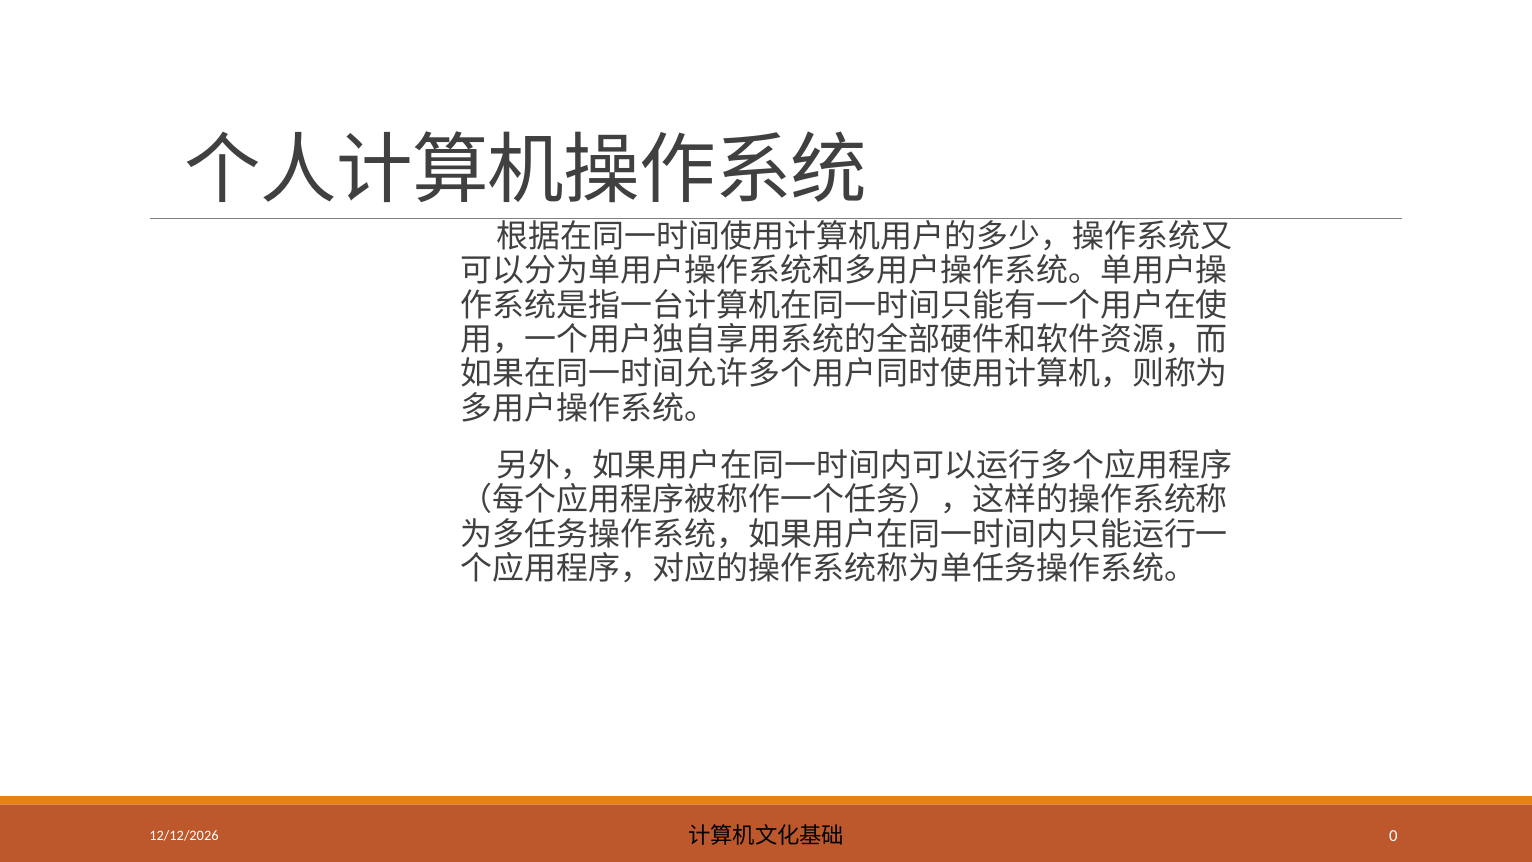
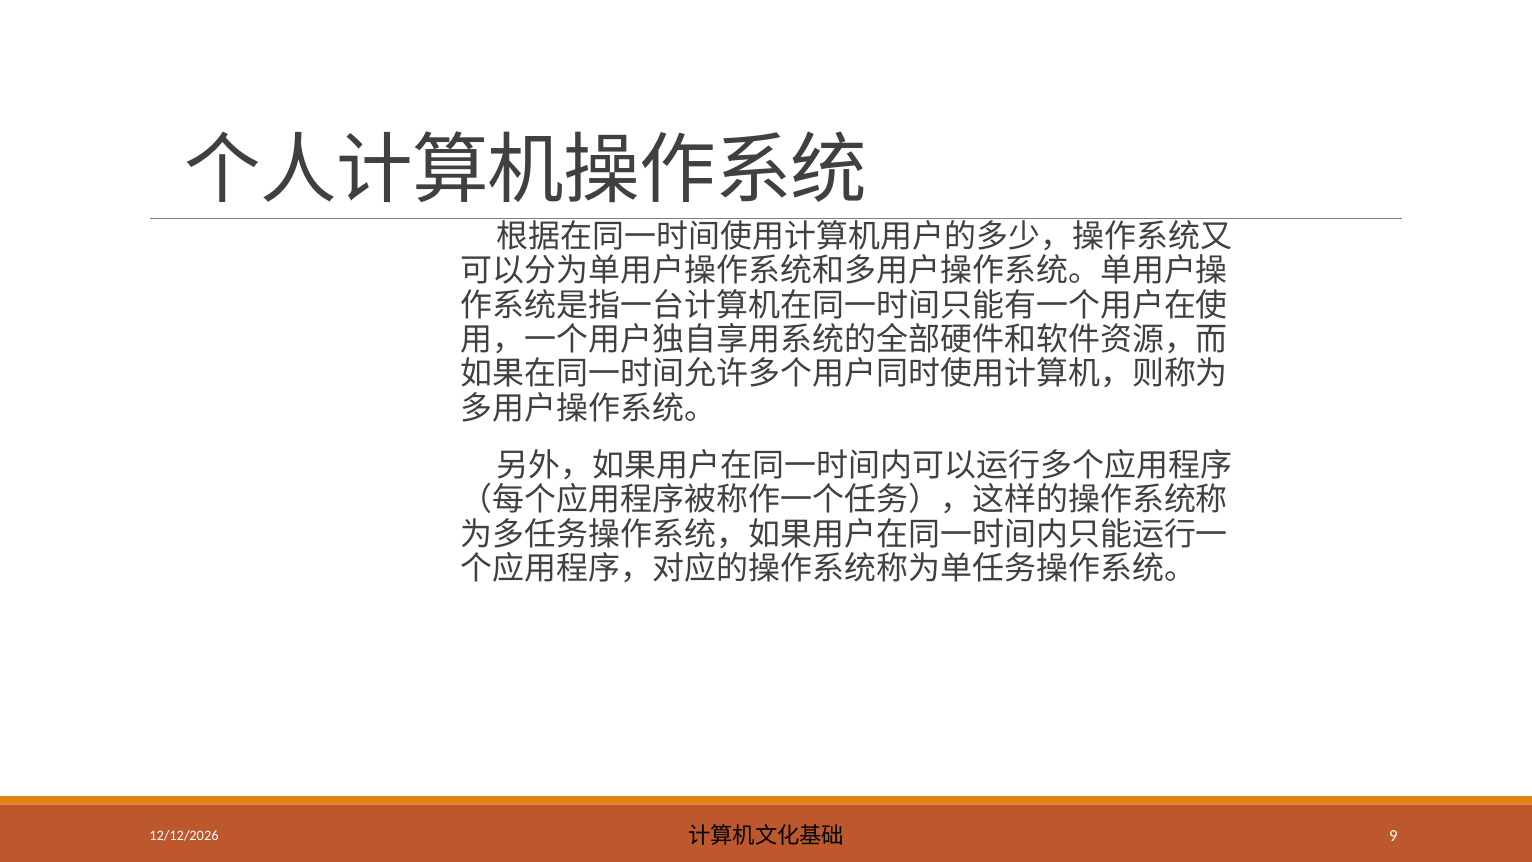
0: 0 -> 9 (1393, 836)
